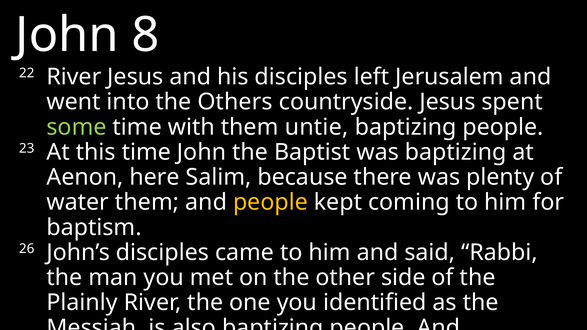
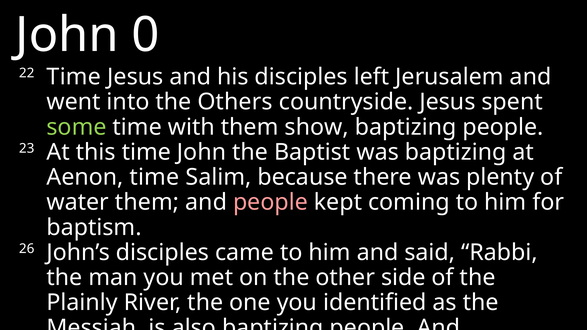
8: 8 -> 0 (145, 35)
22 River: River -> Time (74, 77)
untie: untie -> show (317, 127)
Aenon here: here -> time (154, 177)
people colour: yellow -> pink (270, 202)
